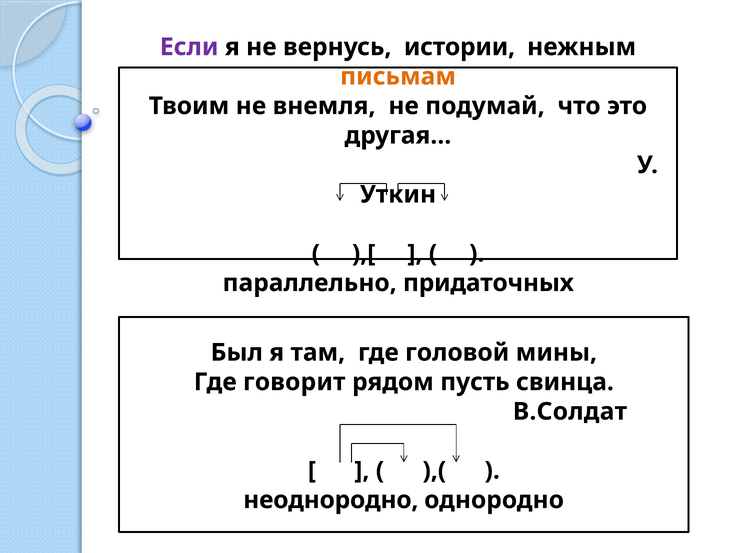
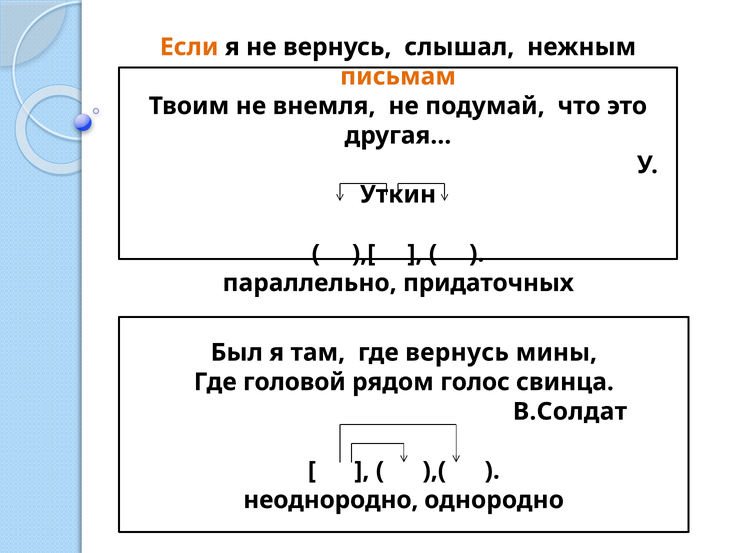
Если colour: purple -> orange (189, 47)
истории: истории -> слышал (459, 47)
где головой: головой -> вернусь (457, 353)
говорит: говорит -> головой (294, 382)
пусть: пусть -> голос (475, 382)
